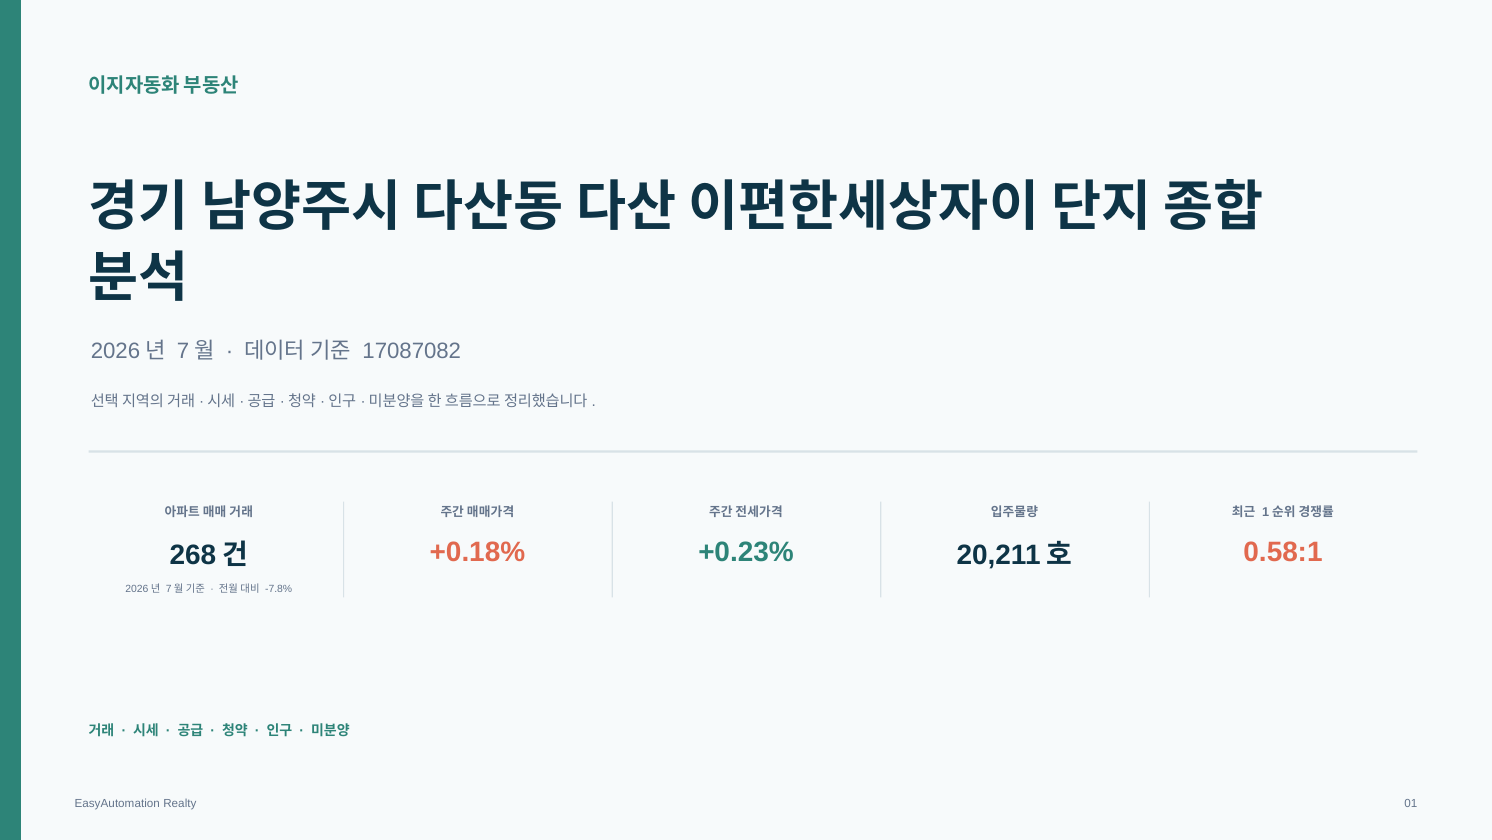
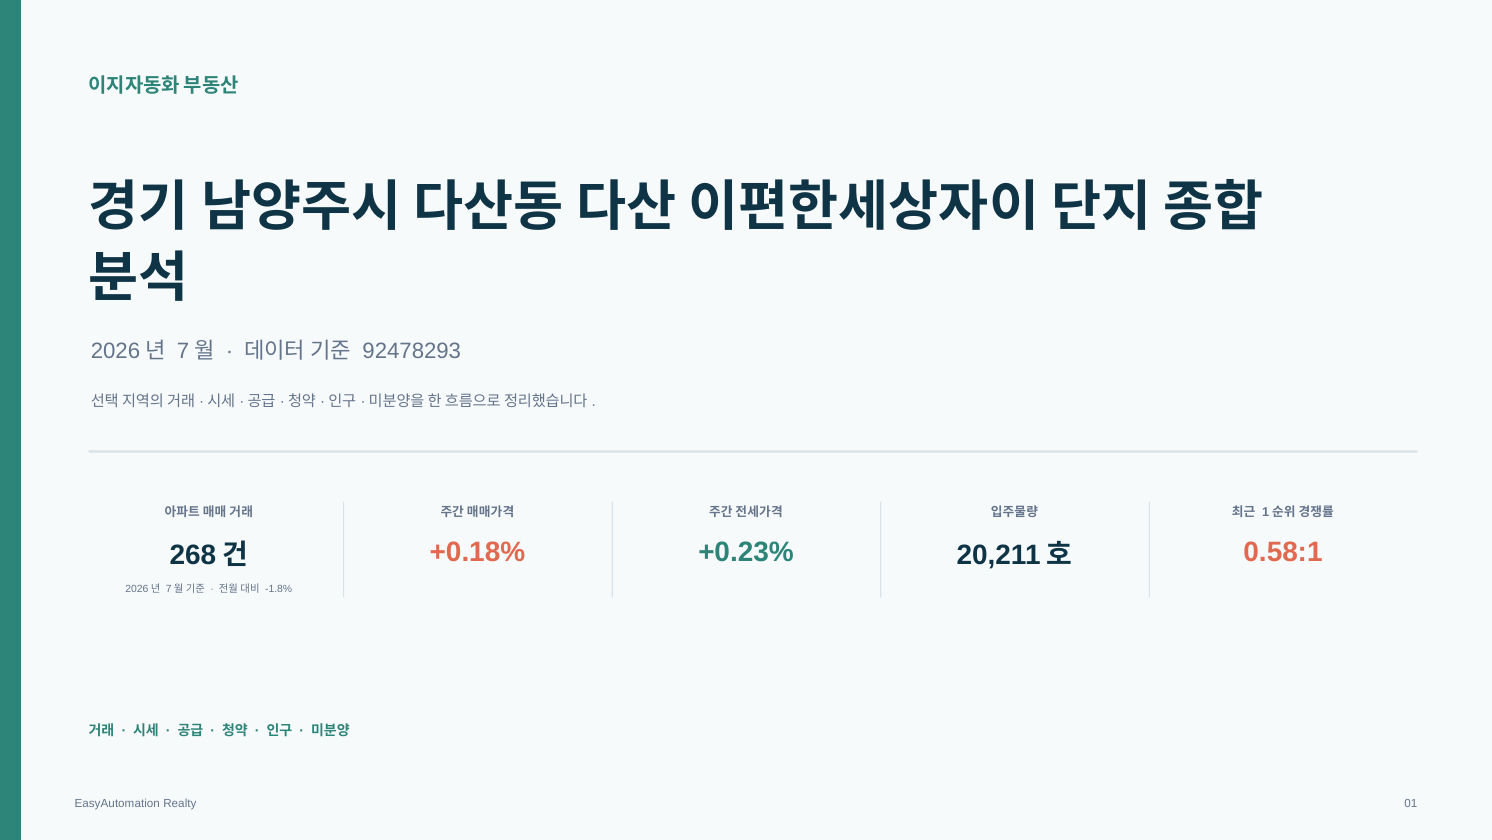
17087082: 17087082 -> 92478293 (412, 351)
-7.8%: -7.8% -> -1.8% (279, 589)
